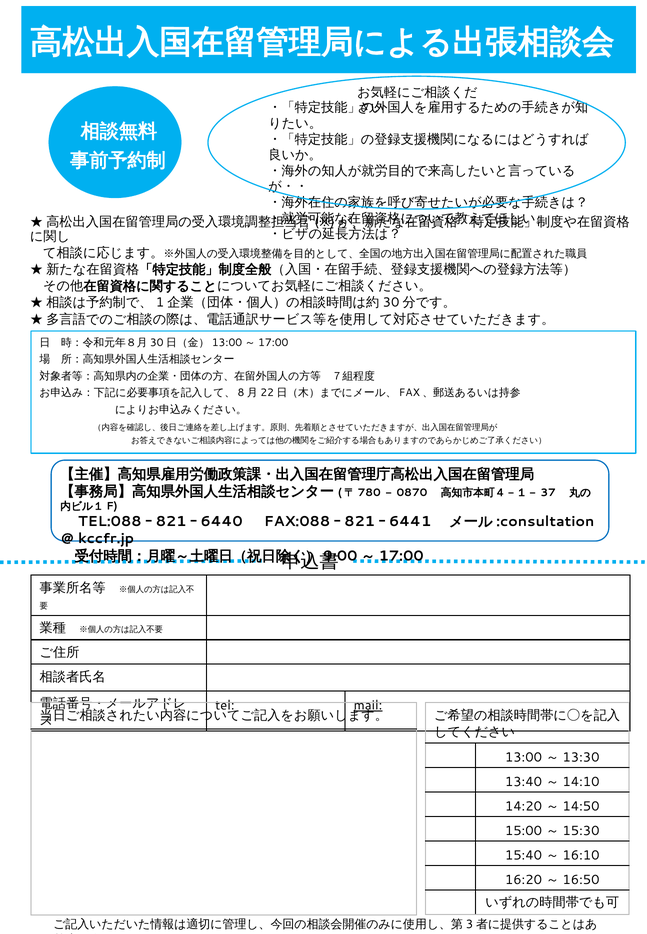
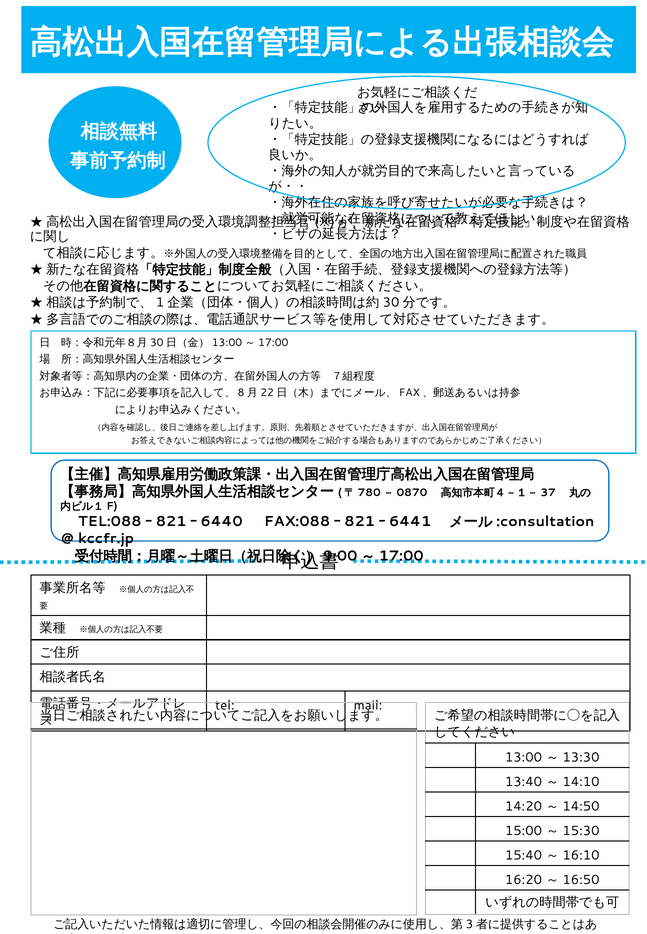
mail underline: present -> none (368, 706)
